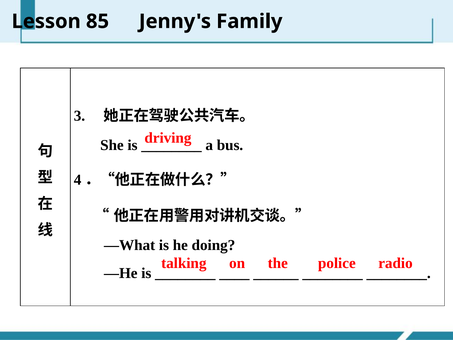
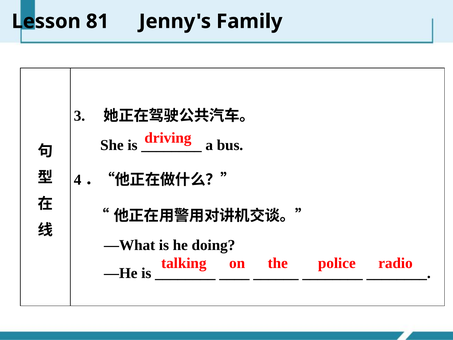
85: 85 -> 81 (97, 21)
